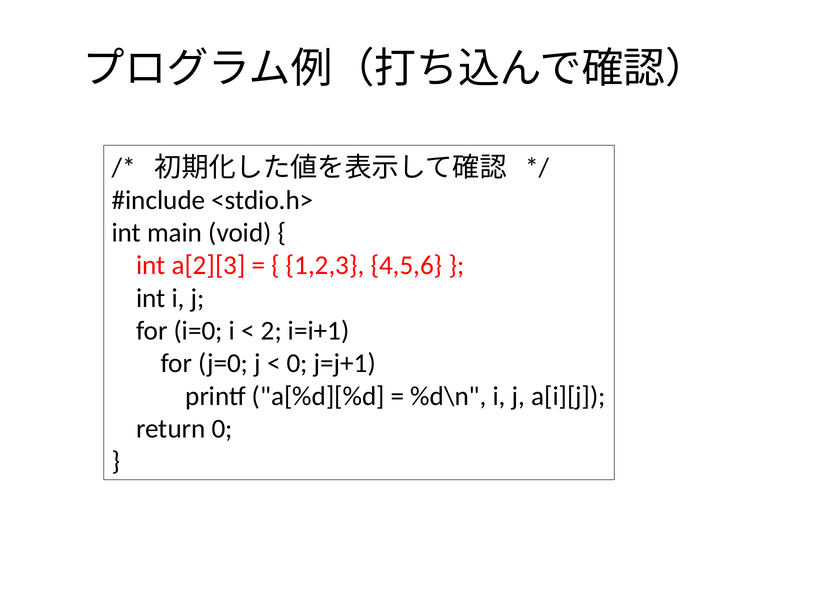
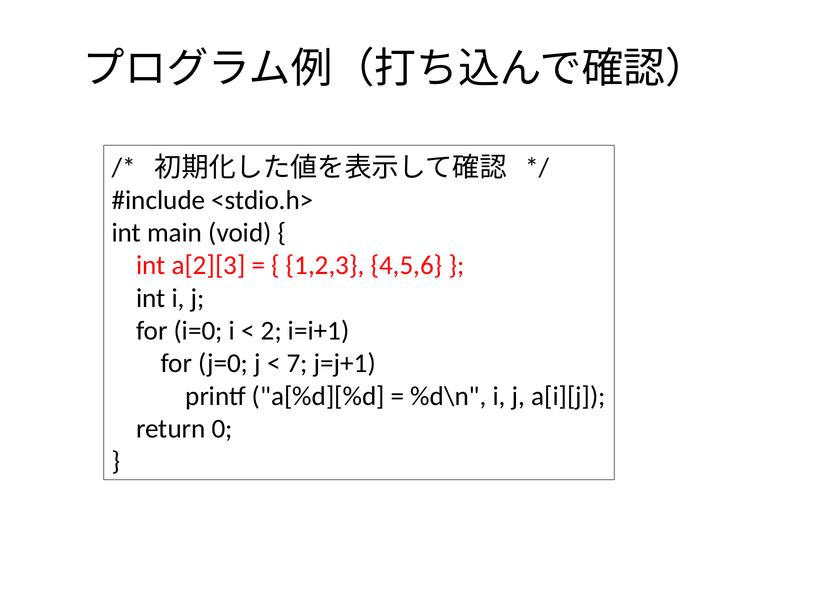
0: 0 -> 7 (297, 363)
